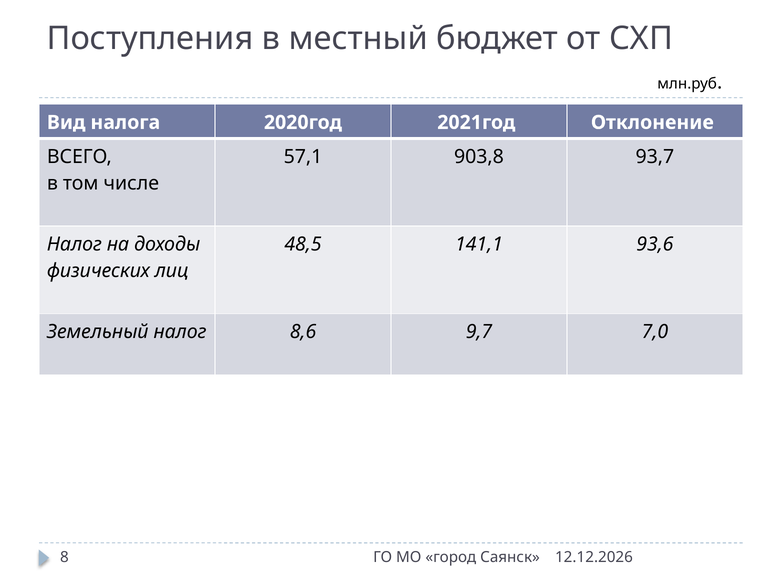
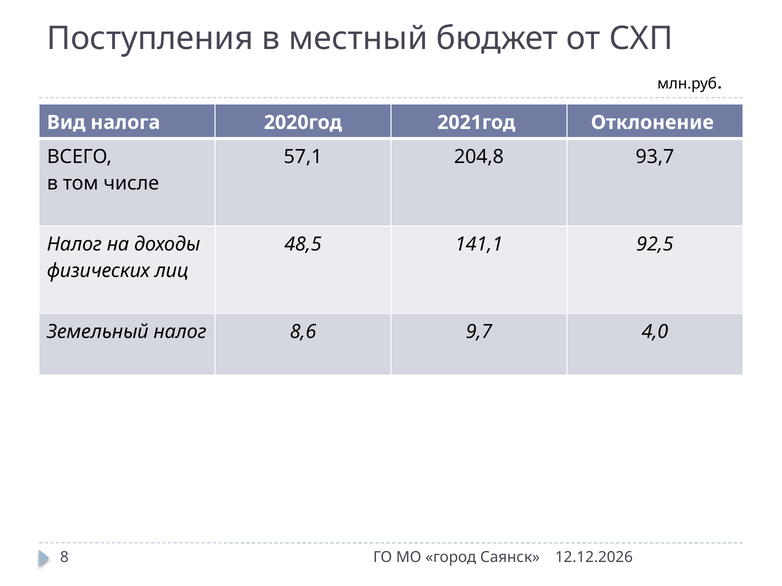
903,8: 903,8 -> 204,8 (479, 157)
93,6: 93,6 -> 92,5 (655, 245)
7,0: 7,0 -> 4,0 (655, 332)
